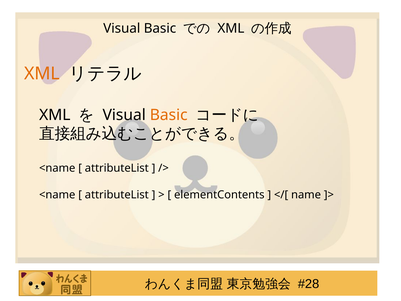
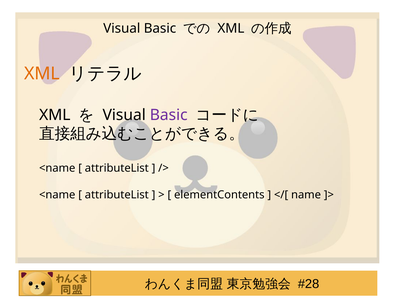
Basic colour: orange -> purple (169, 115)
